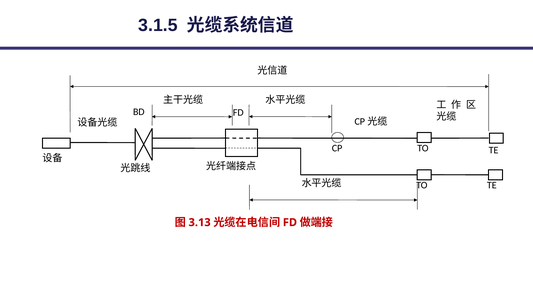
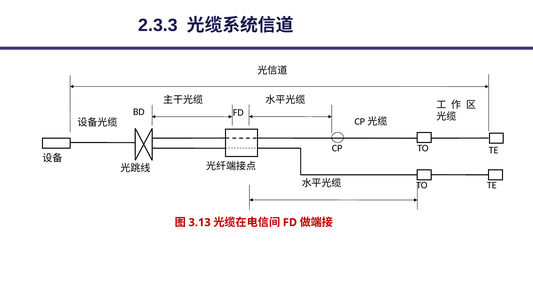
3.1.5: 3.1.5 -> 2.3.3 (158, 25)
